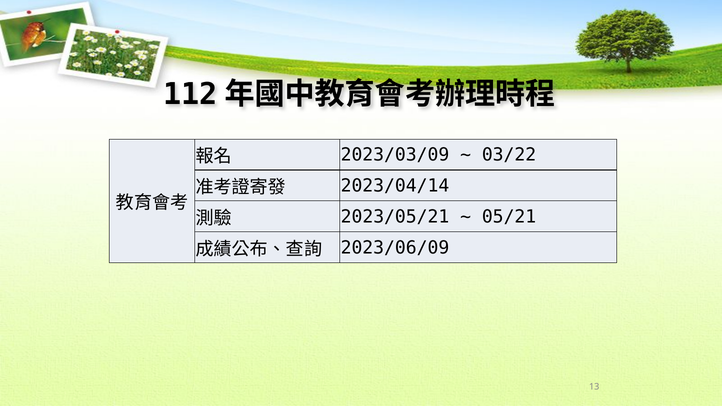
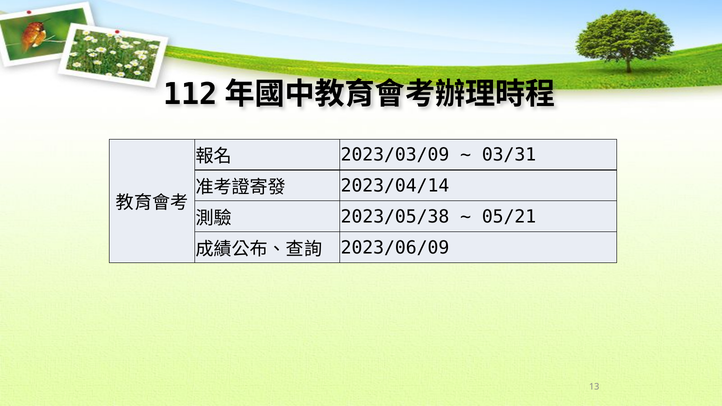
03/22: 03/22 -> 03/31 (509, 155)
2023/05/21: 2023/05/21 -> 2023/05/38 (395, 217)
